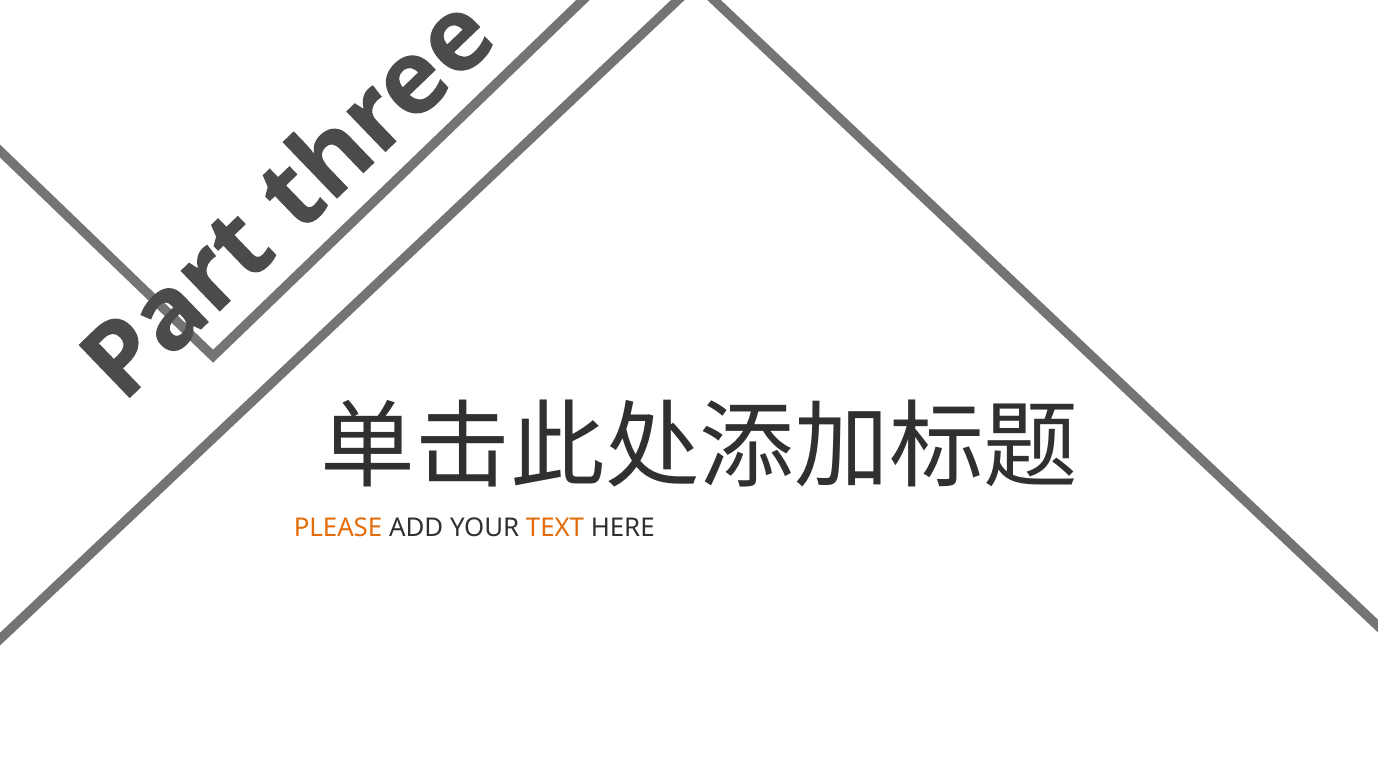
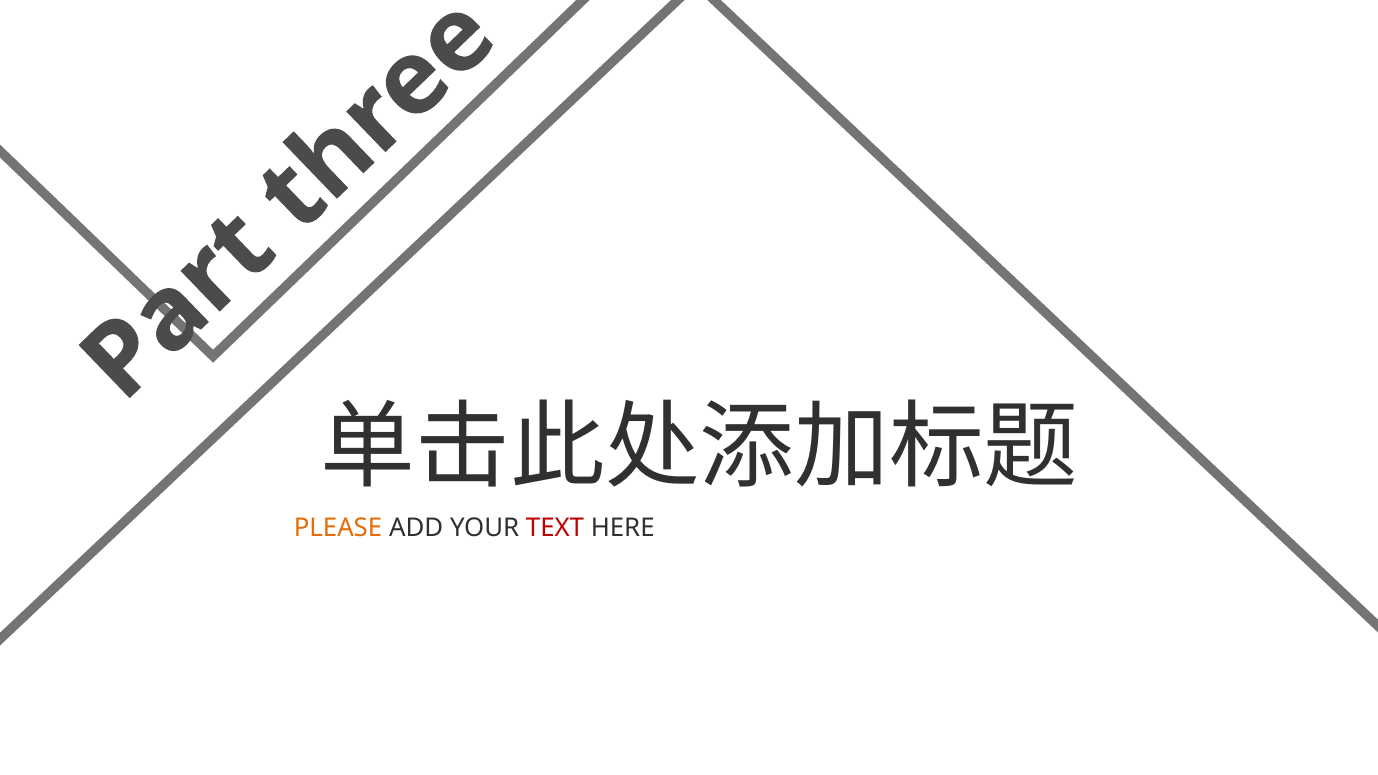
TEXT colour: orange -> red (555, 528)
